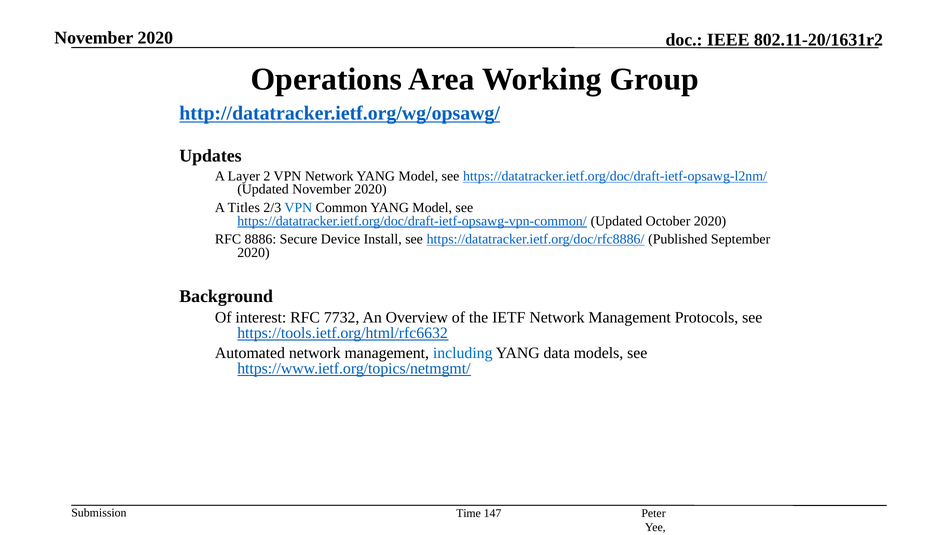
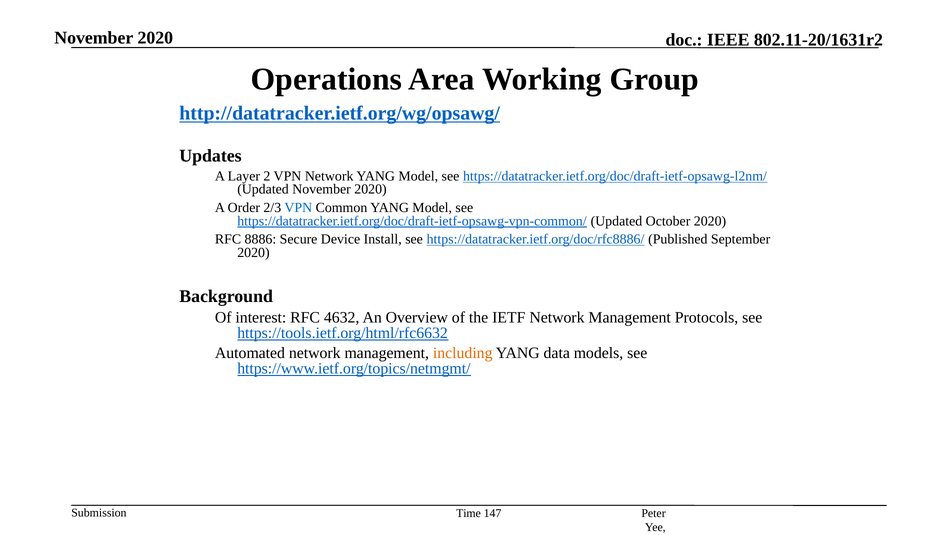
Titles: Titles -> Order (244, 207)
7732: 7732 -> 4632 (342, 317)
including colour: blue -> orange (463, 353)
